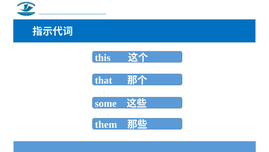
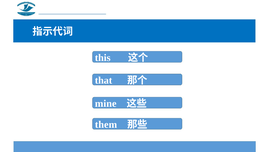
some: some -> mine (106, 103)
